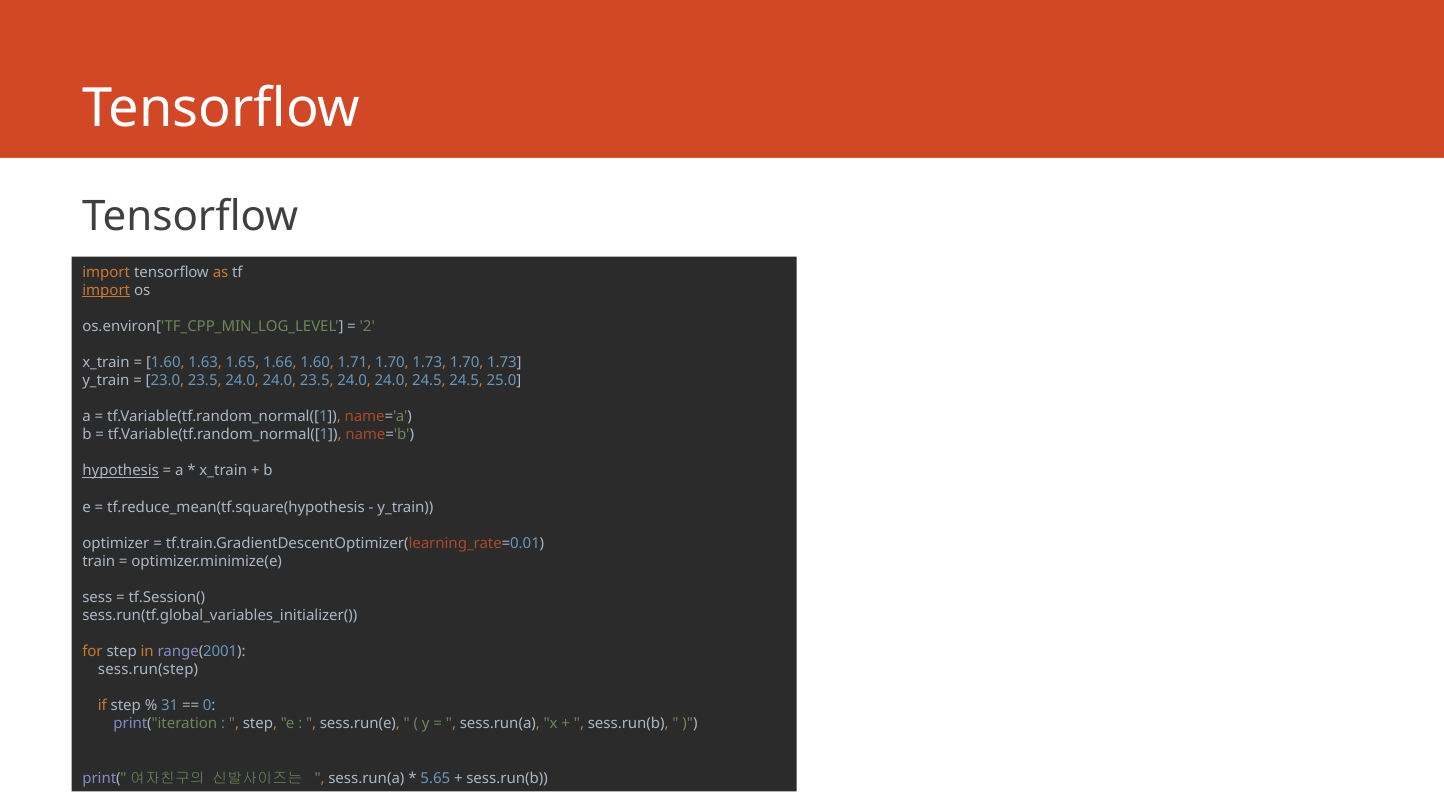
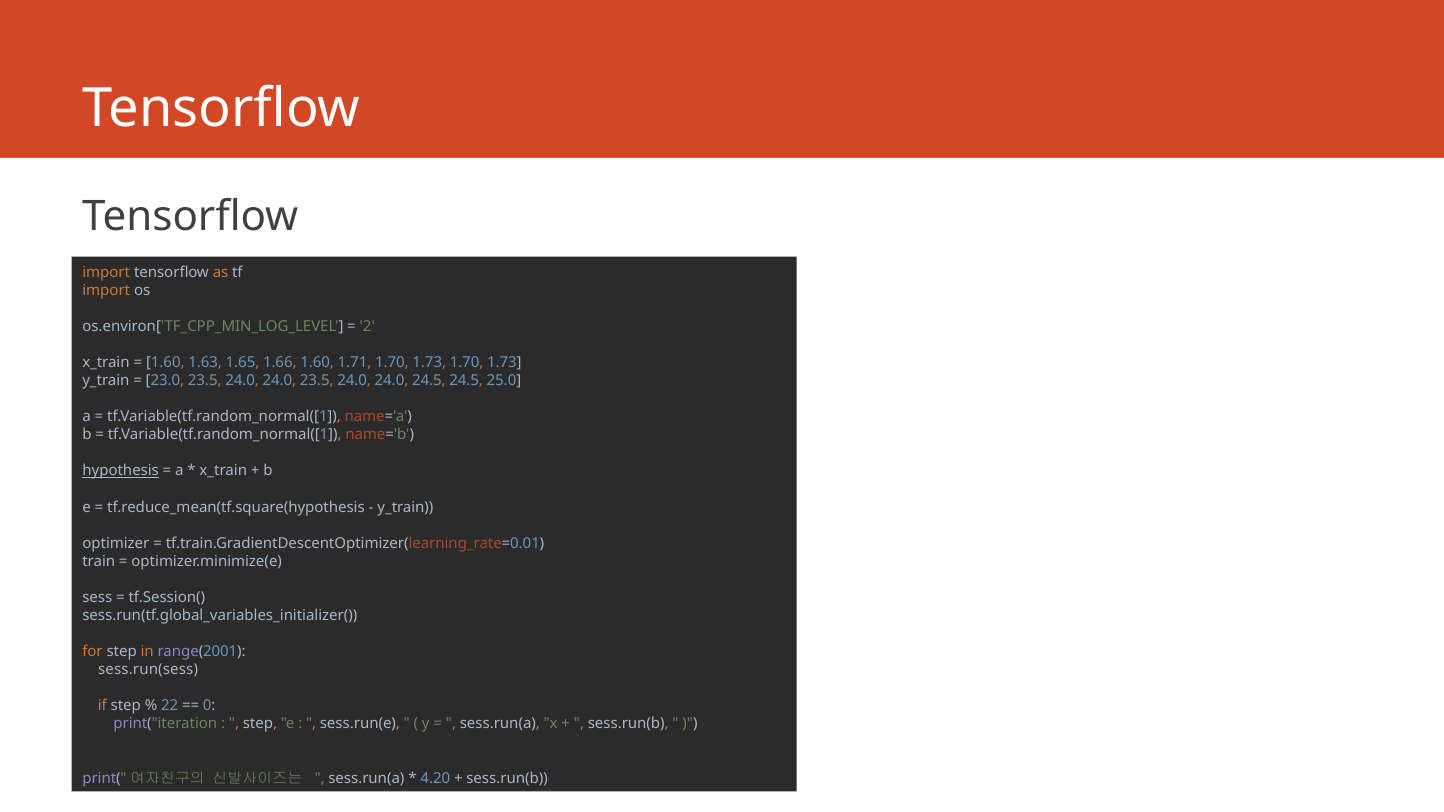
import underline: present -> none (106, 290)
sess.run(step: sess.run(step -> sess.run(sess (148, 670)
31: 31 -> 22 (170, 706)
5.65: 5.65 -> 4.20 (435, 778)
